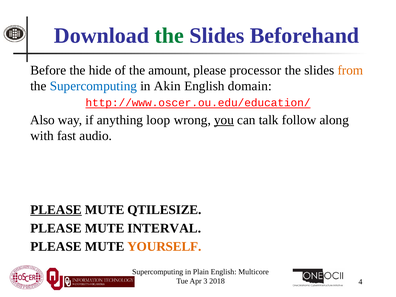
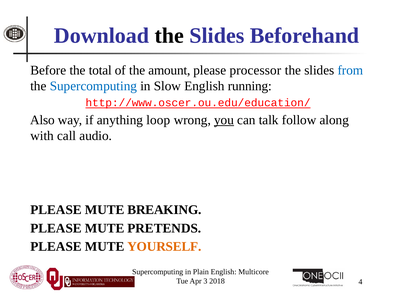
the colour: green -> black (169, 36)
hide: hide -> total (100, 70)
from colour: orange -> blue (350, 70)
Akin: Akin -> Slow (167, 86)
domain: domain -> running (250, 86)
fast: fast -> call (67, 136)
PLEASE underline: present -> none (56, 210)
QTILESIZE: QTILESIZE -> BREAKING (164, 210)
INTERVAL: INTERVAL -> PRETENDS (164, 228)
